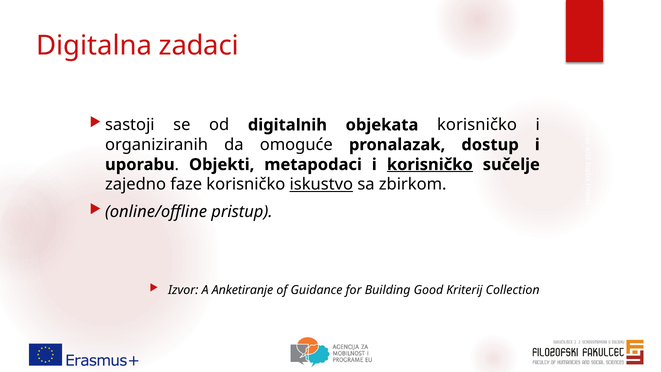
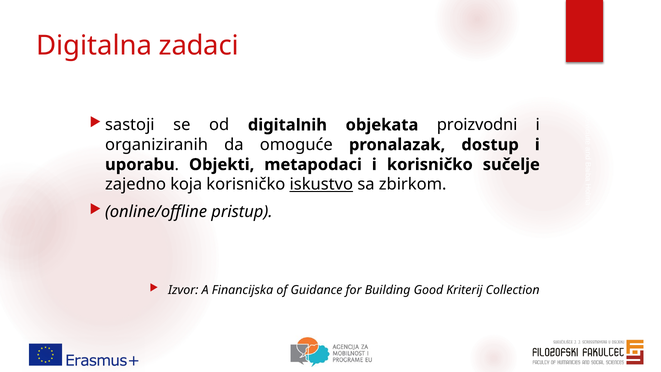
objekata korisničko: korisničko -> proizvodni (477, 125)
korisničko underline: present -> none (430, 165)
faze: faze -> koja (186, 184)
Anketiranje: Anketiranje -> Financijska (243, 290)
